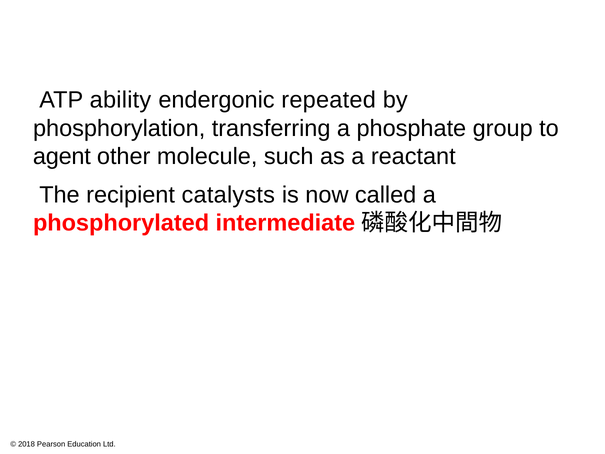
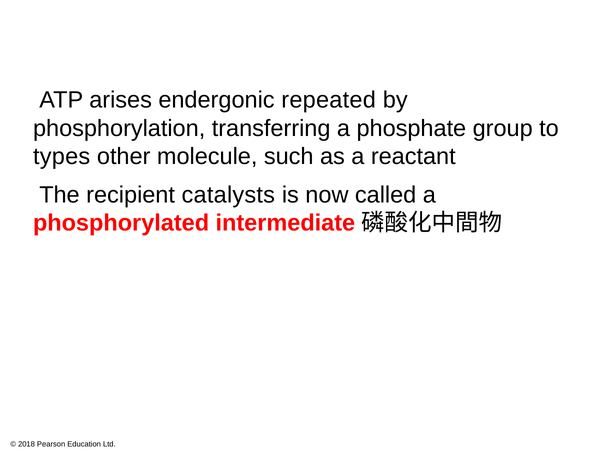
ability: ability -> arises (121, 100)
agent: agent -> types (62, 156)
